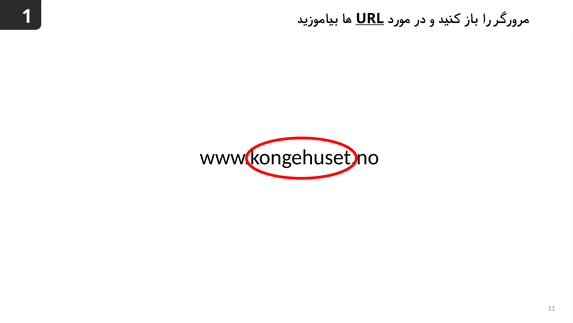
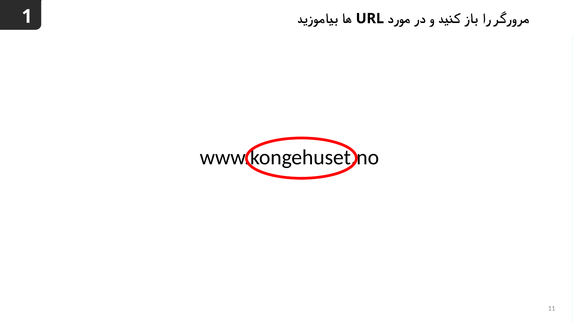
URL underline: present -> none (370, 18)
